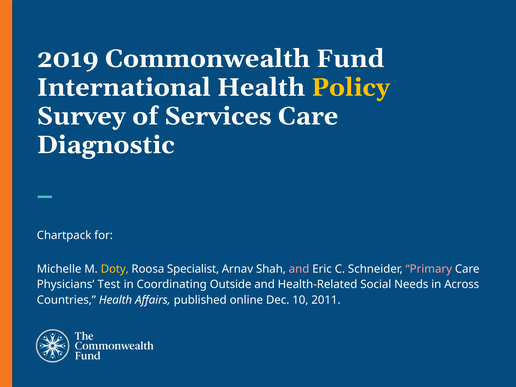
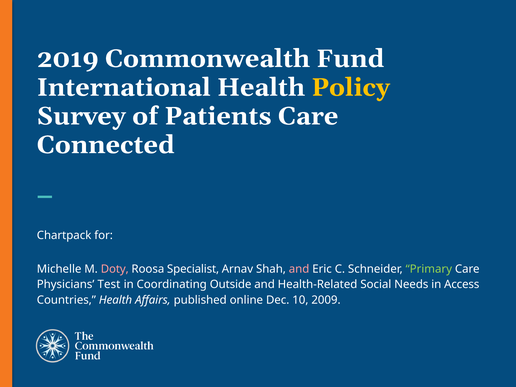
Services: Services -> Patients (218, 116)
Diagnostic: Diagnostic -> Connected (106, 145)
Doty colour: yellow -> pink (115, 269)
Primary colour: pink -> light green (429, 269)
Across: Across -> Access (462, 284)
2011: 2011 -> 2009 (326, 300)
